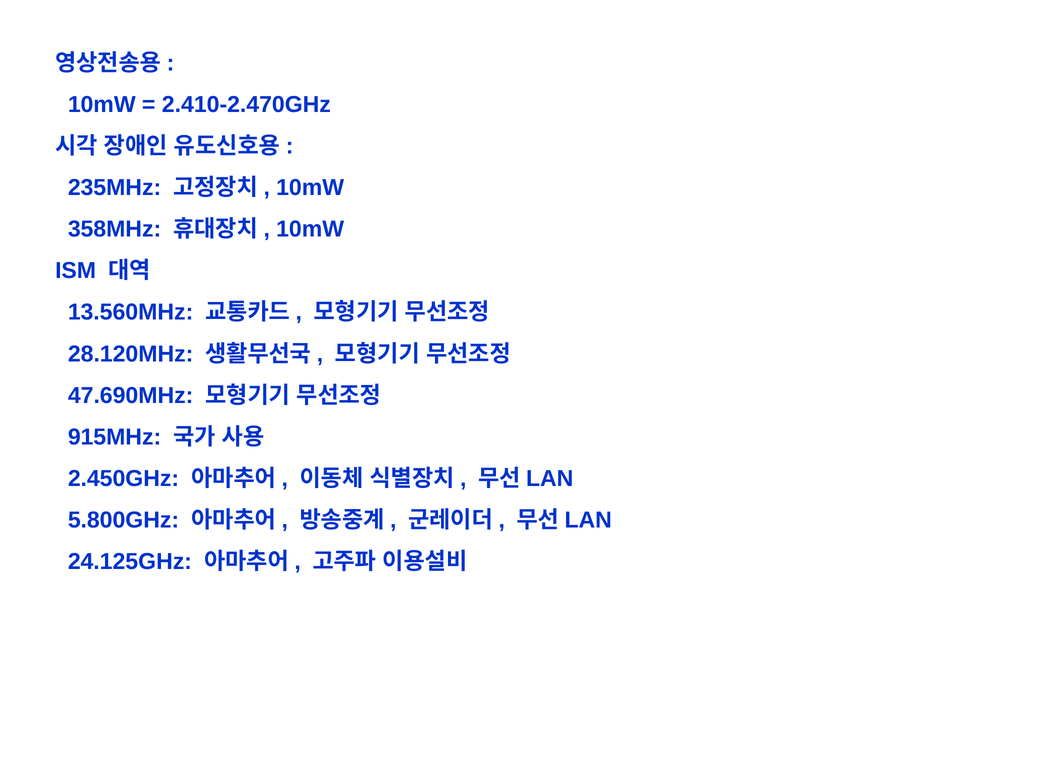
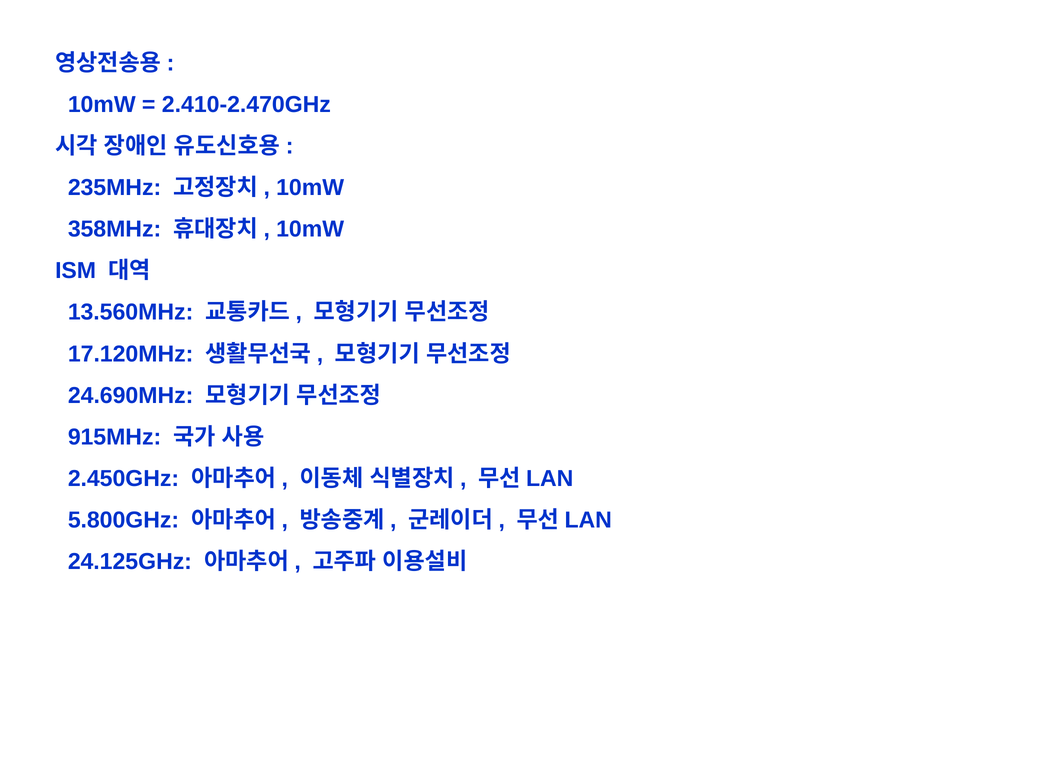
28.120MHz: 28.120MHz -> 17.120MHz (131, 354)
47.690MHz: 47.690MHz -> 24.690MHz (131, 395)
